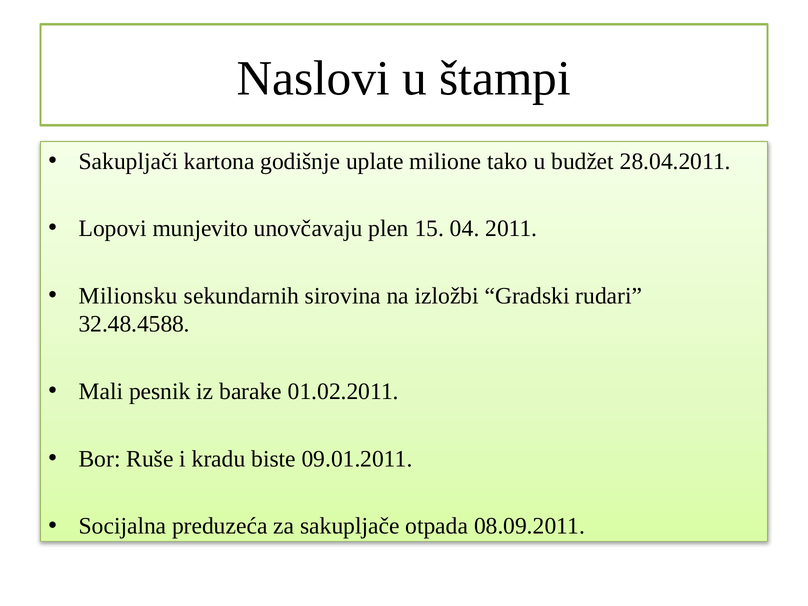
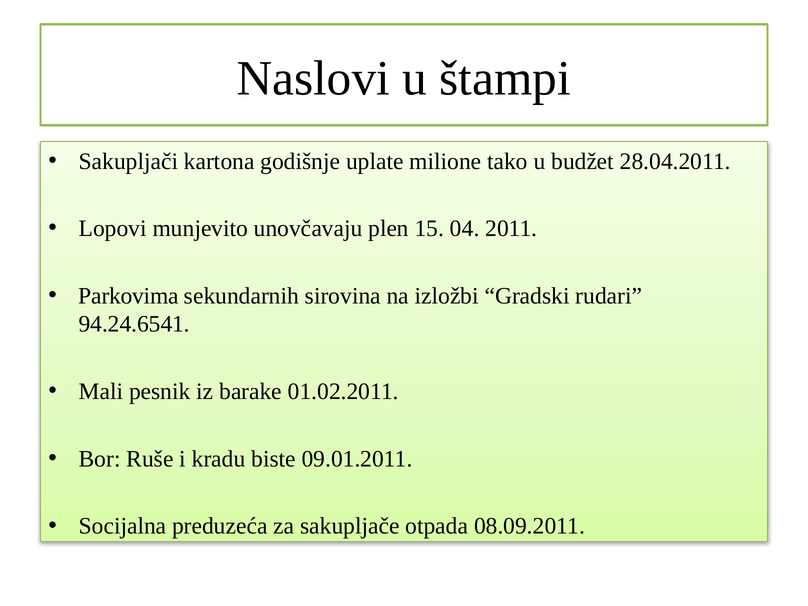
Milionsku: Milionsku -> Parkovima (129, 296)
32.48.4588: 32.48.4588 -> 94.24.6541 (134, 324)
